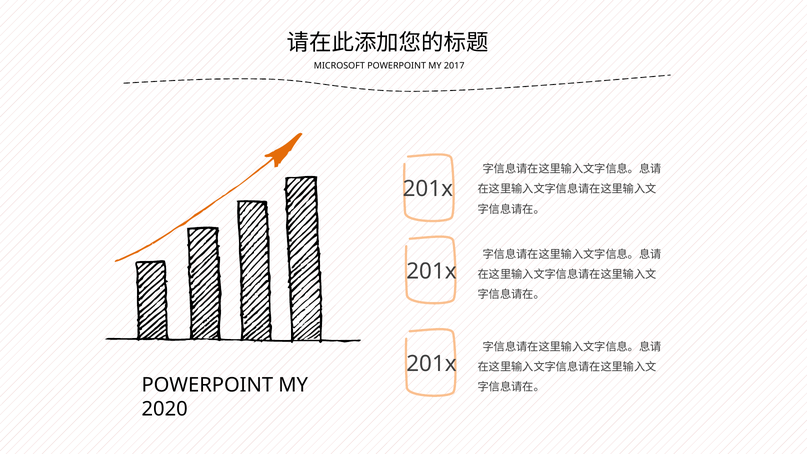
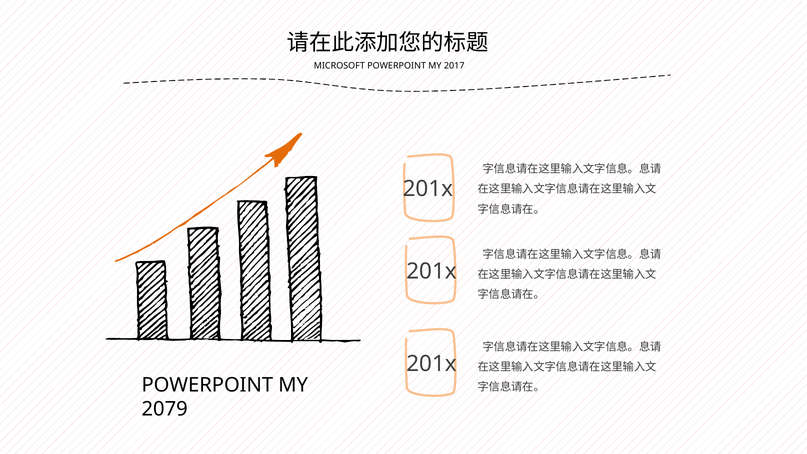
2020: 2020 -> 2079 (165, 409)
